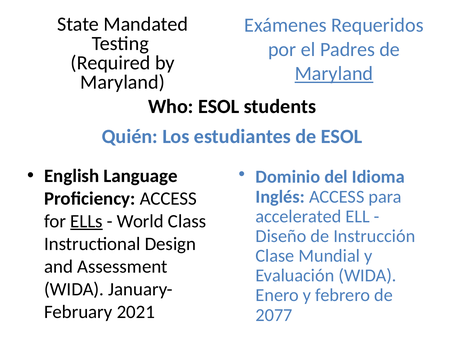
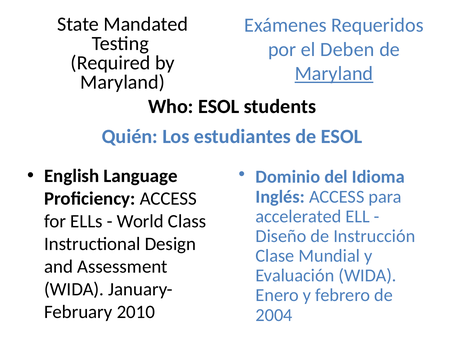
Padres: Padres -> Deben (347, 49)
ELLs underline: present -> none (86, 221)
2021: 2021 -> 2010 (136, 312)
2077: 2077 -> 2004 (274, 315)
